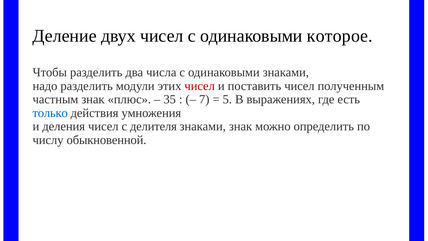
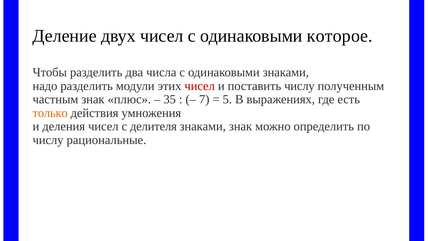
поставить чисел: чисел -> числу (299, 86)
только colour: blue -> orange (50, 113)
обыкновенной: обыкновенной -> рациональные (106, 140)
